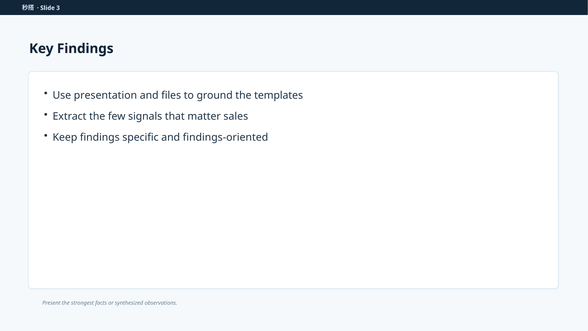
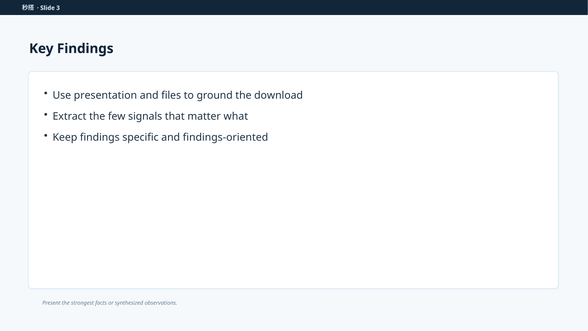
templates: templates -> download (279, 95)
sales: sales -> what (236, 116)
